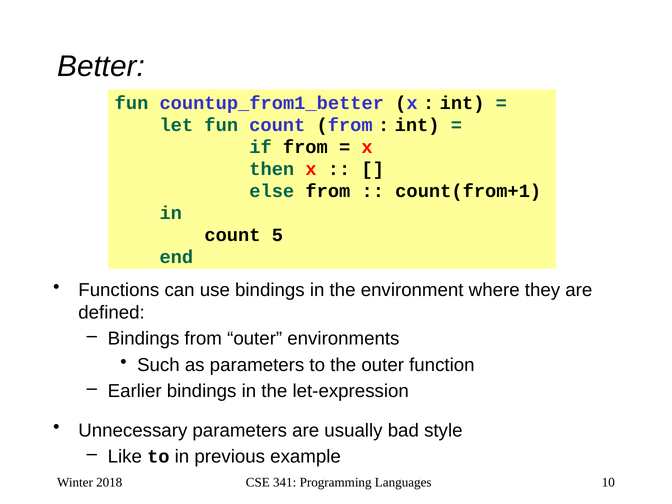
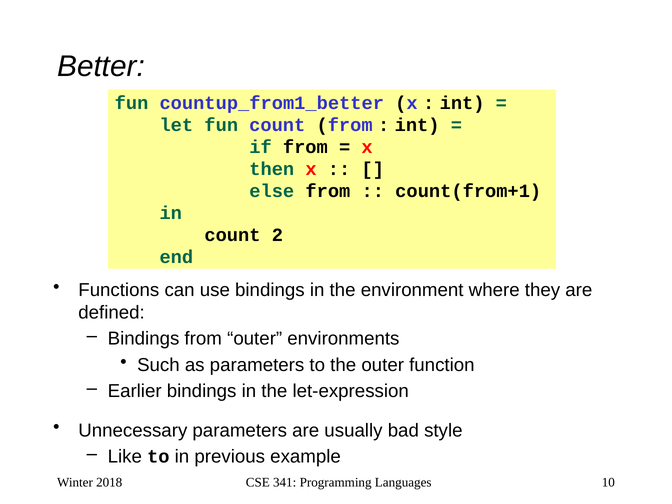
5: 5 -> 2 (277, 235)
